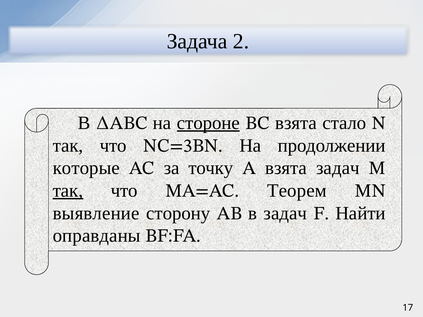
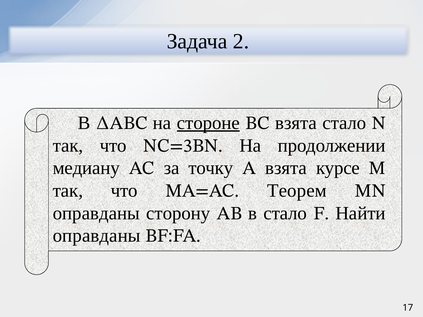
которые: которые -> медиану (86, 168)
взята задач: задач -> курсе (338, 168)
так underline: present -> none (68, 191)
выявление: выявление -> оправданы (96, 213)
в задач: задач -> стало (285, 213)
